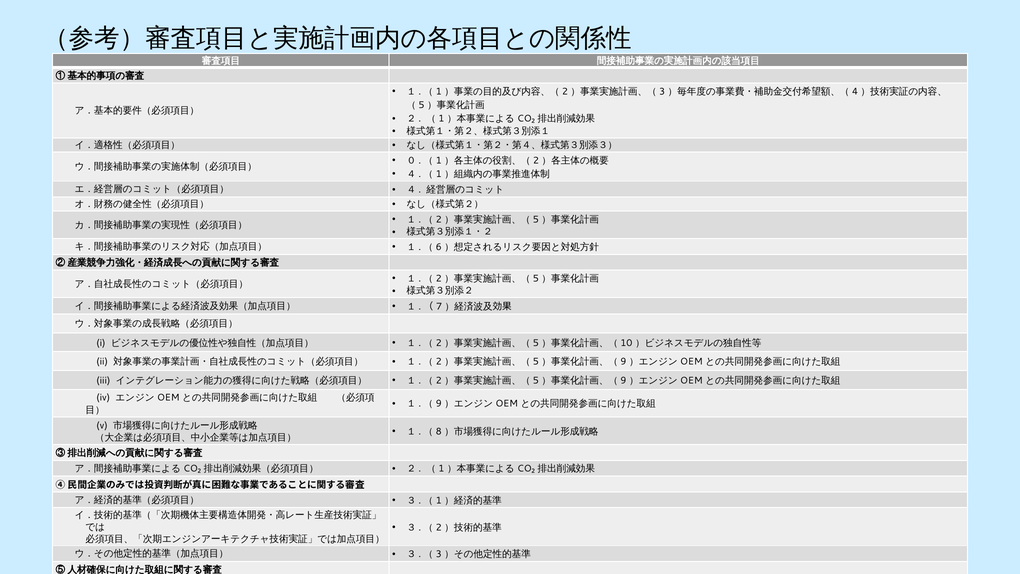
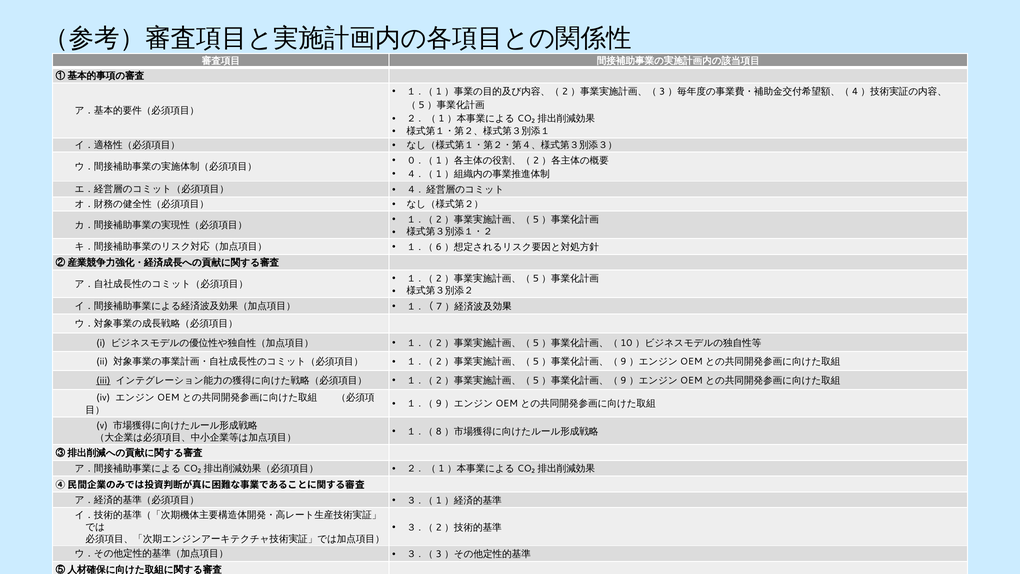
iii underline: none -> present (103, 380)
